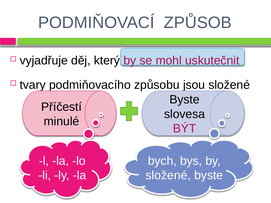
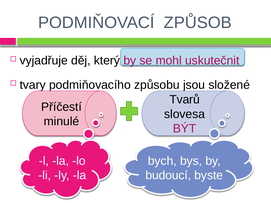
Byste: Byste -> Tvarů (185, 100)
složené: složené -> budoucí (168, 176)
